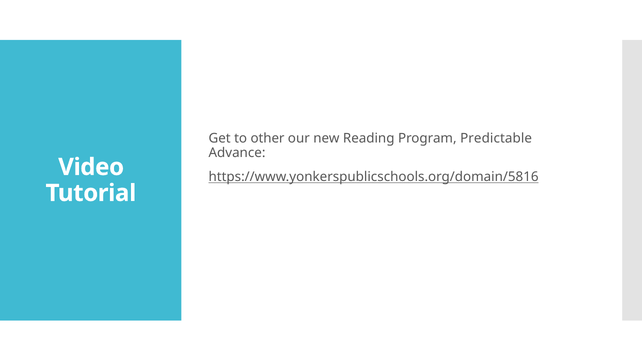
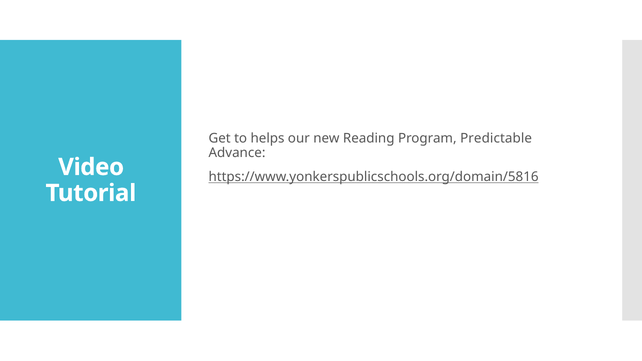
other: other -> helps (268, 138)
